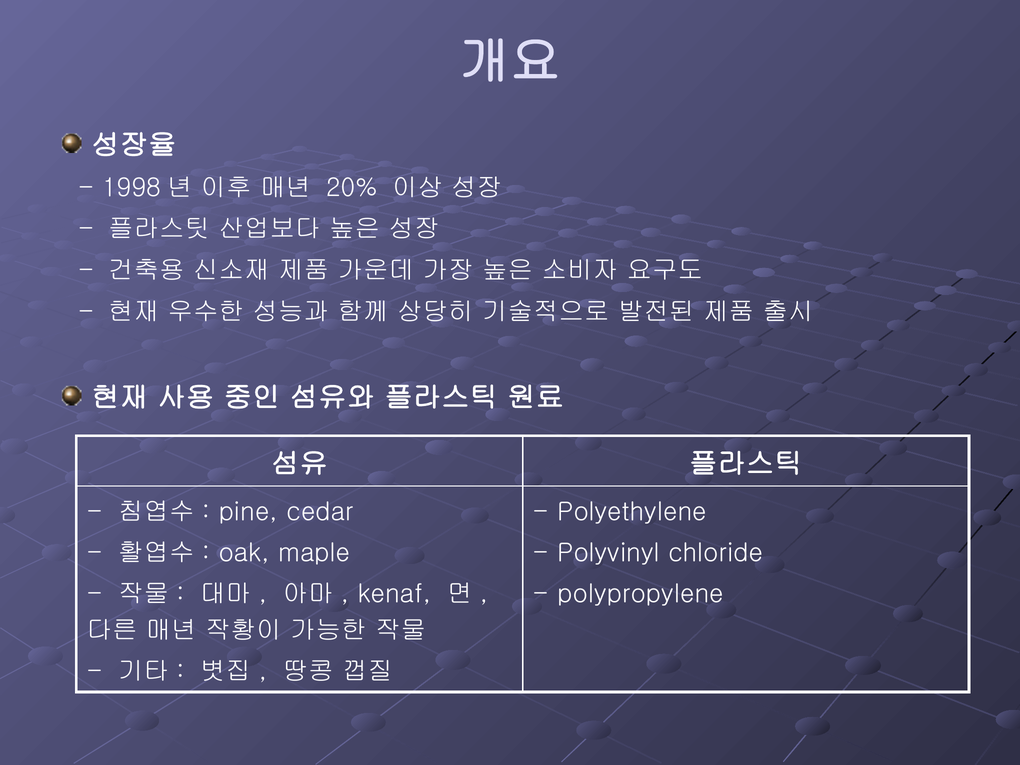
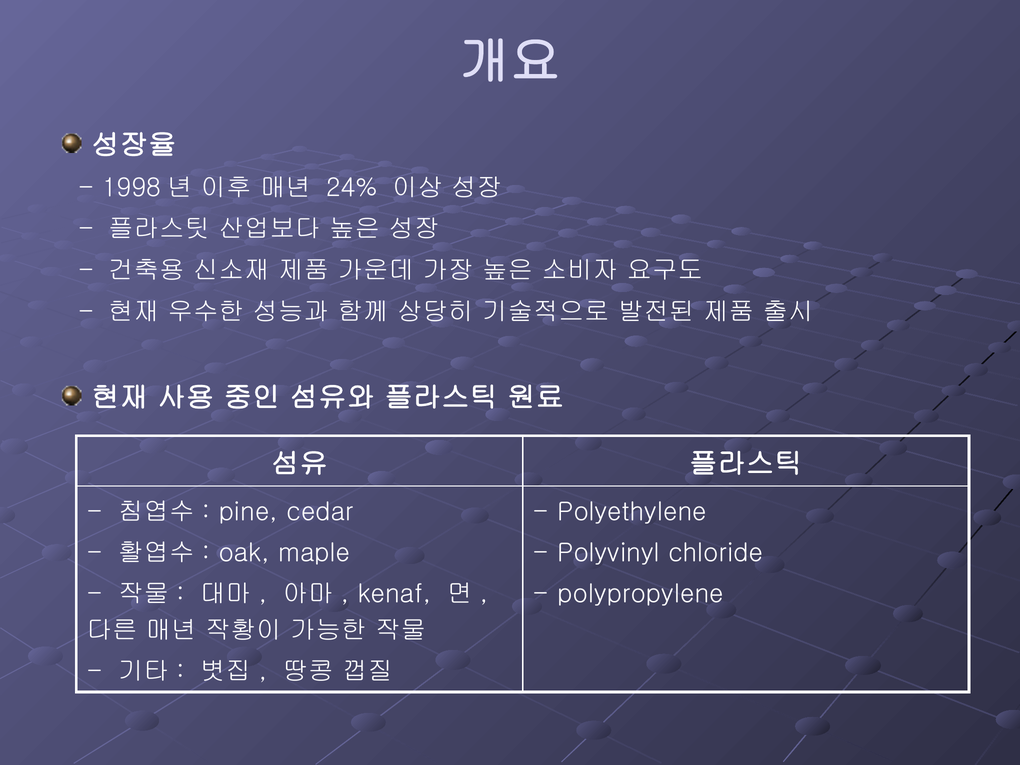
20%: 20% -> 24% (352, 188)
